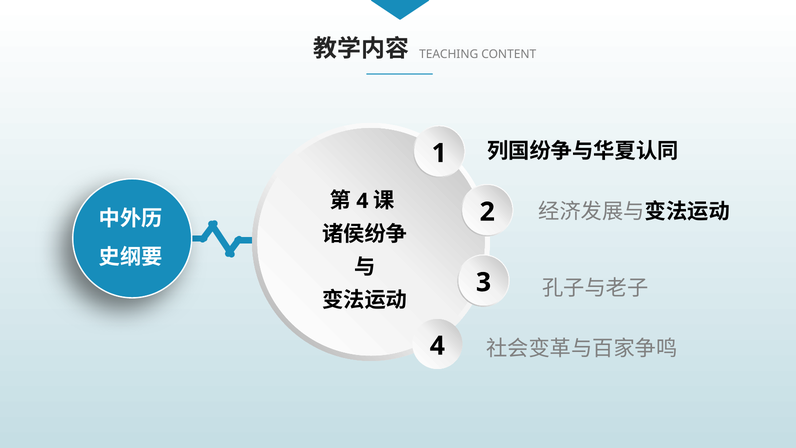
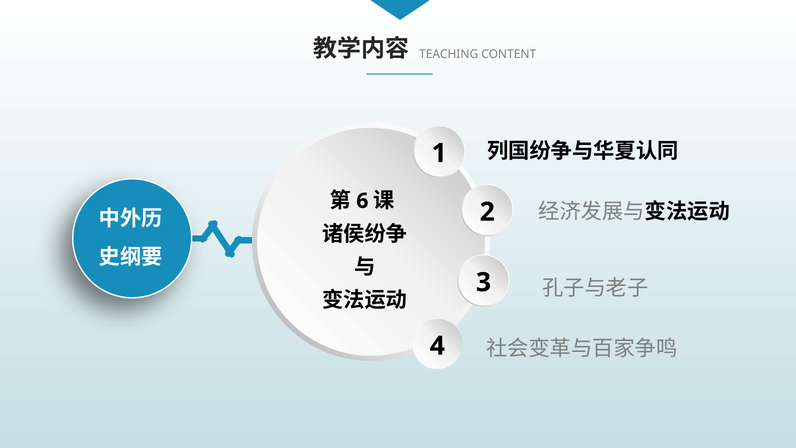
4: 4 -> 6 (362, 201)
